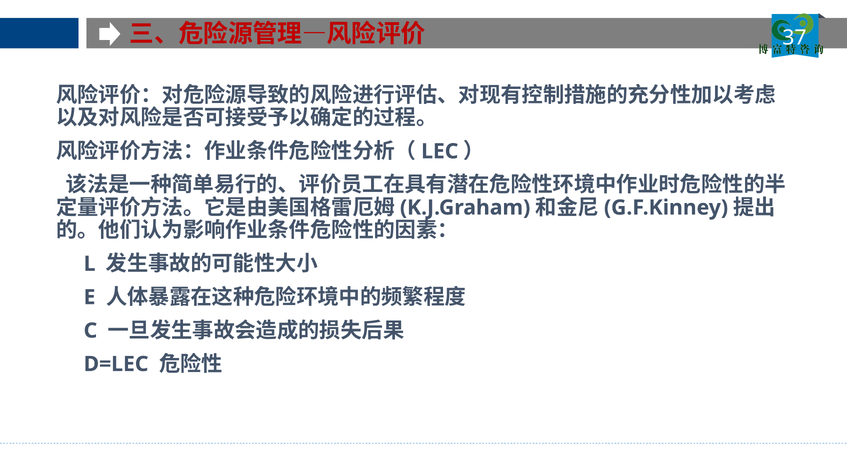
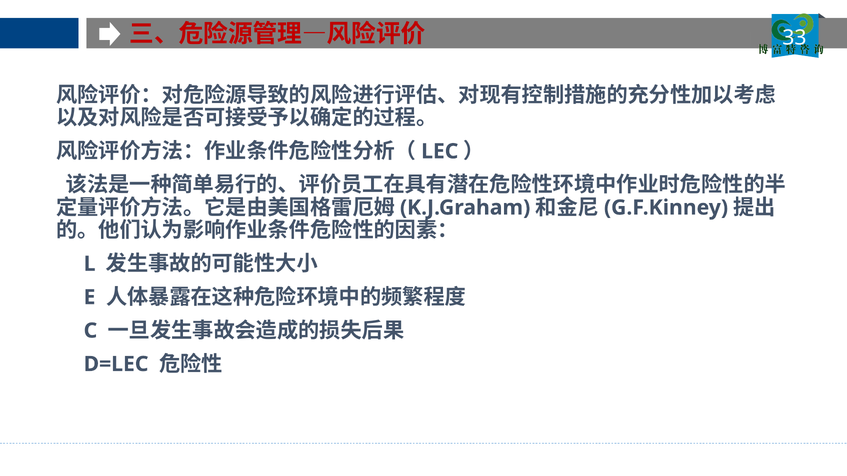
37: 37 -> 33 (794, 38)
